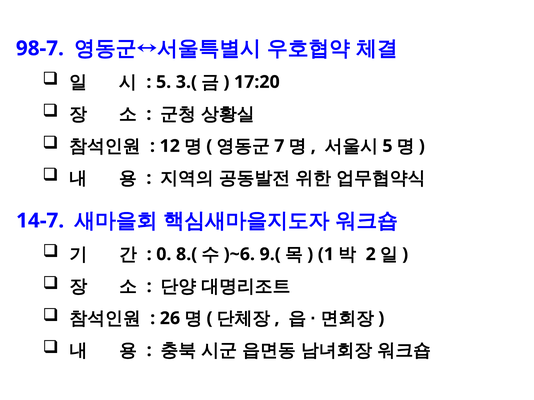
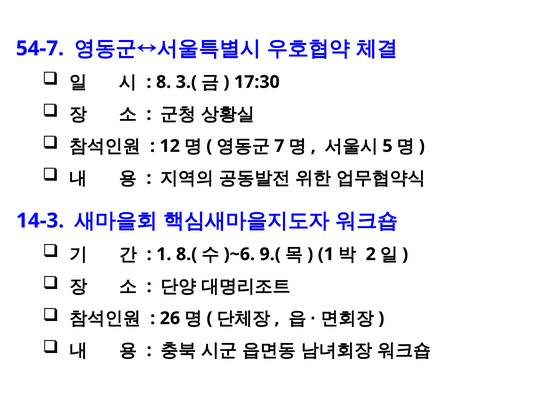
98-7: 98-7 -> 54-7 (40, 48)
5: 5 -> 8 (164, 82)
17:20: 17:20 -> 17:30 (257, 82)
14-7: 14-7 -> 14-3 (40, 221)
0: 0 -> 1 (164, 255)
